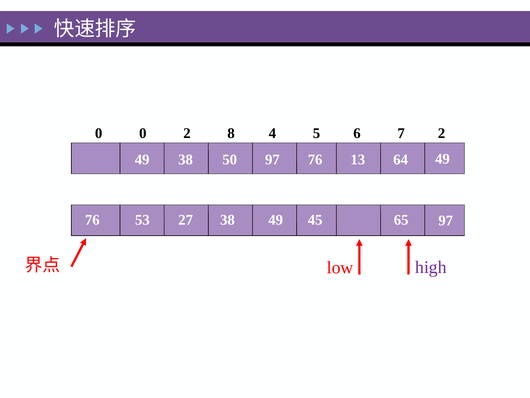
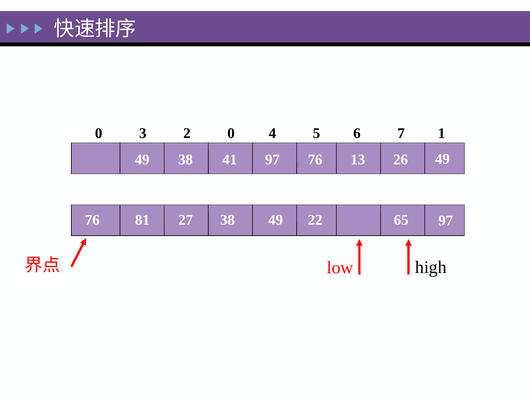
0 0: 0 -> 3 (143, 133)
2 8: 8 -> 0 (231, 133)
7 2: 2 -> 1 (442, 133)
50: 50 -> 41 (230, 160)
64: 64 -> 26 (401, 160)
53: 53 -> 81 (142, 220)
45: 45 -> 22 (315, 220)
high colour: purple -> black (431, 267)
